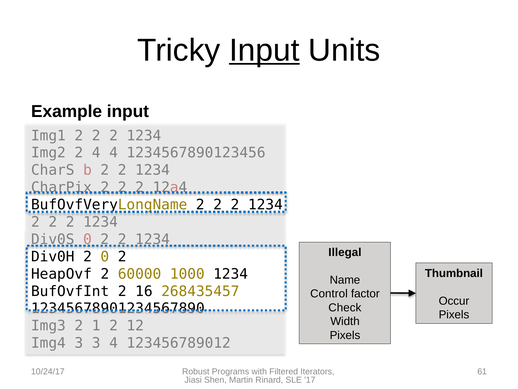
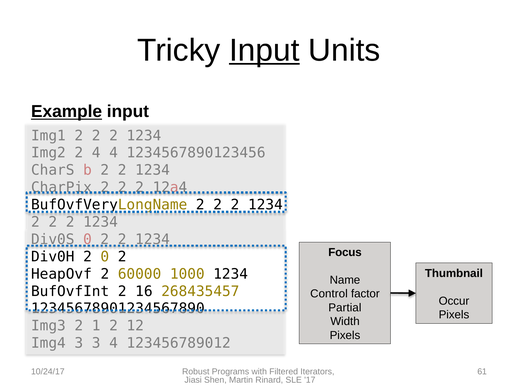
Example underline: none -> present (67, 111)
Illegal: Illegal -> Focus (345, 252)
Check: Check -> Partial (345, 307)
